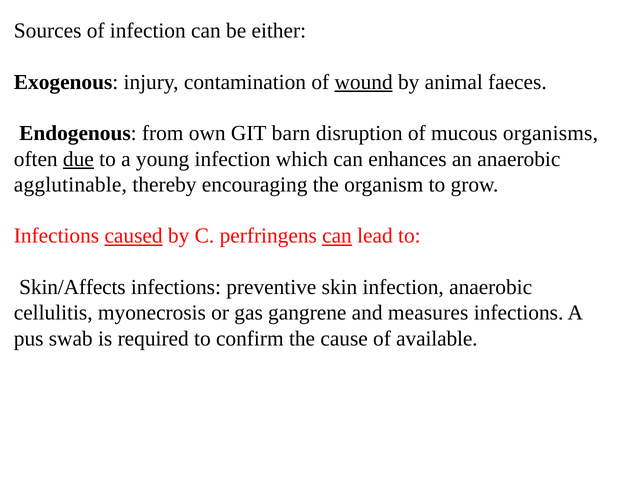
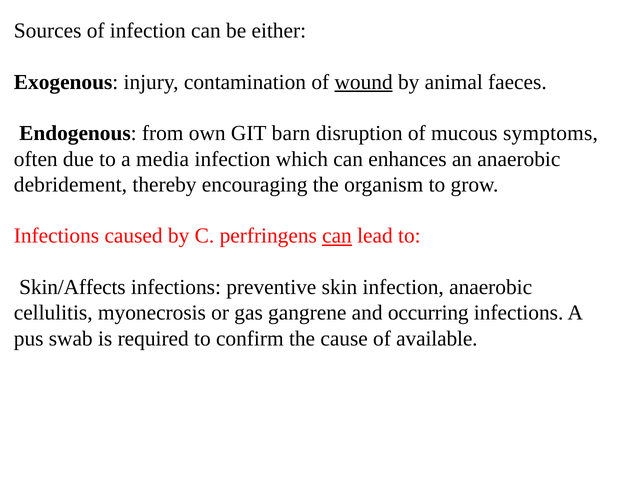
organisms: organisms -> symptoms (550, 133)
due underline: present -> none (78, 159)
young: young -> media (163, 159)
agglutinable: agglutinable -> debridement (70, 185)
caused underline: present -> none (134, 236)
measures: measures -> occurring (428, 313)
